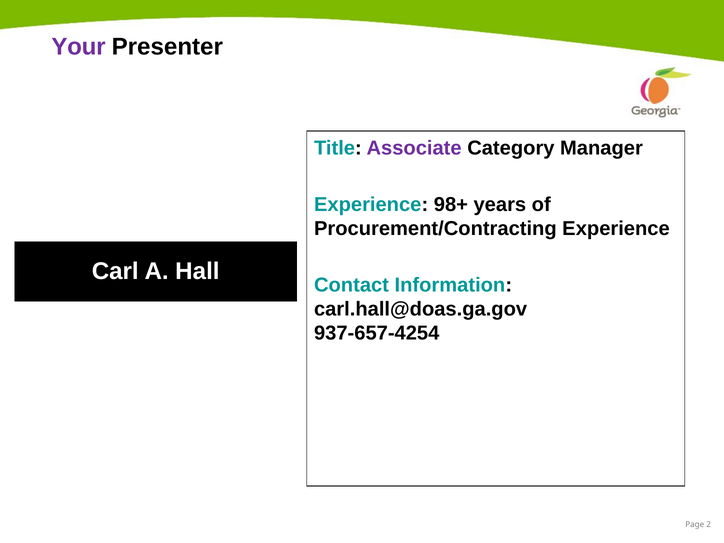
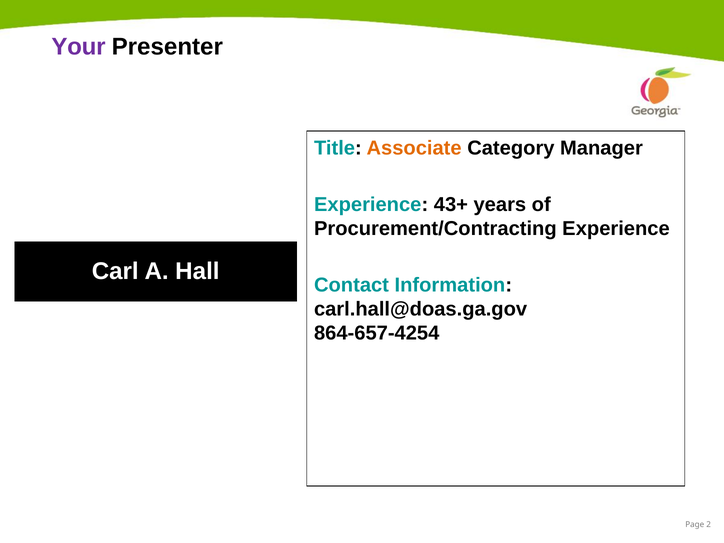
Associate colour: purple -> orange (414, 148)
98+: 98+ -> 43+ (451, 204)
937-657-4254: 937-657-4254 -> 864-657-4254 (377, 333)
